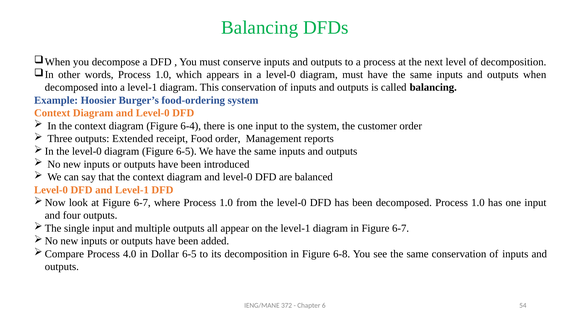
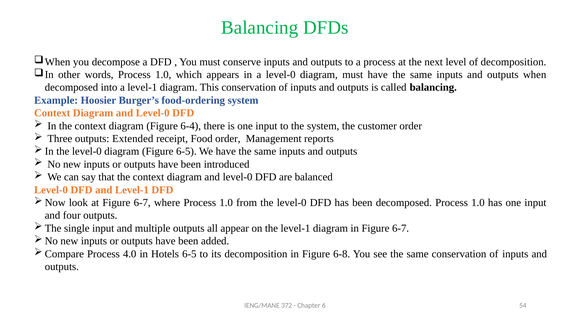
Dollar: Dollar -> Hotels (165, 254)
